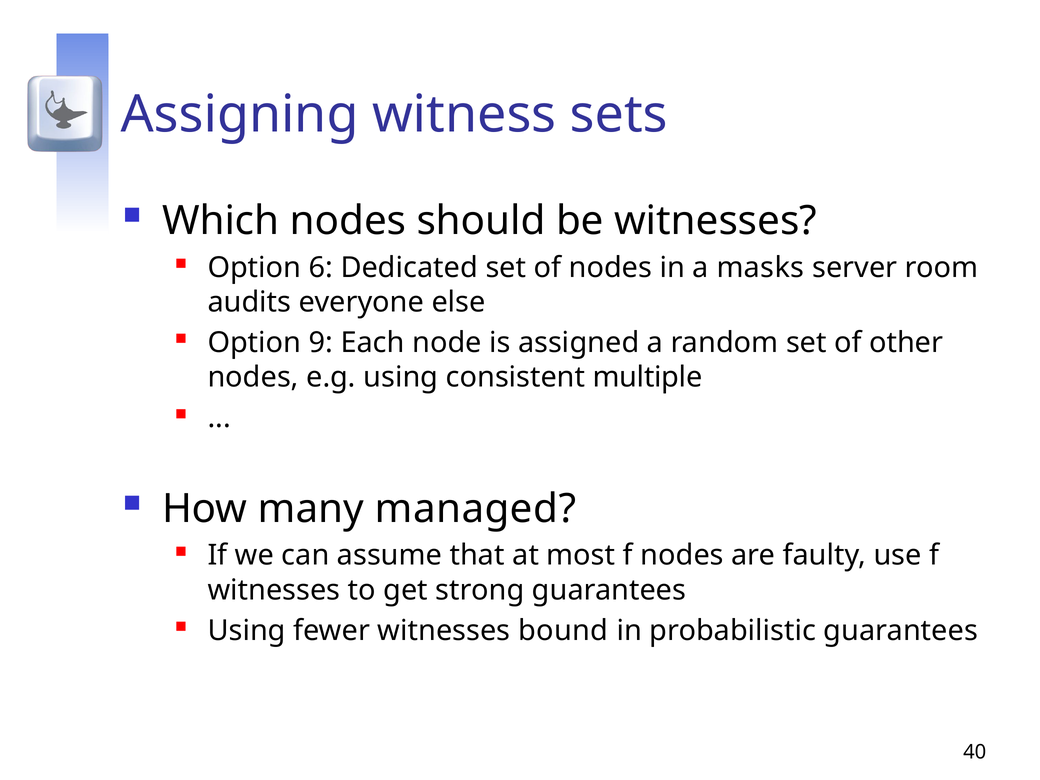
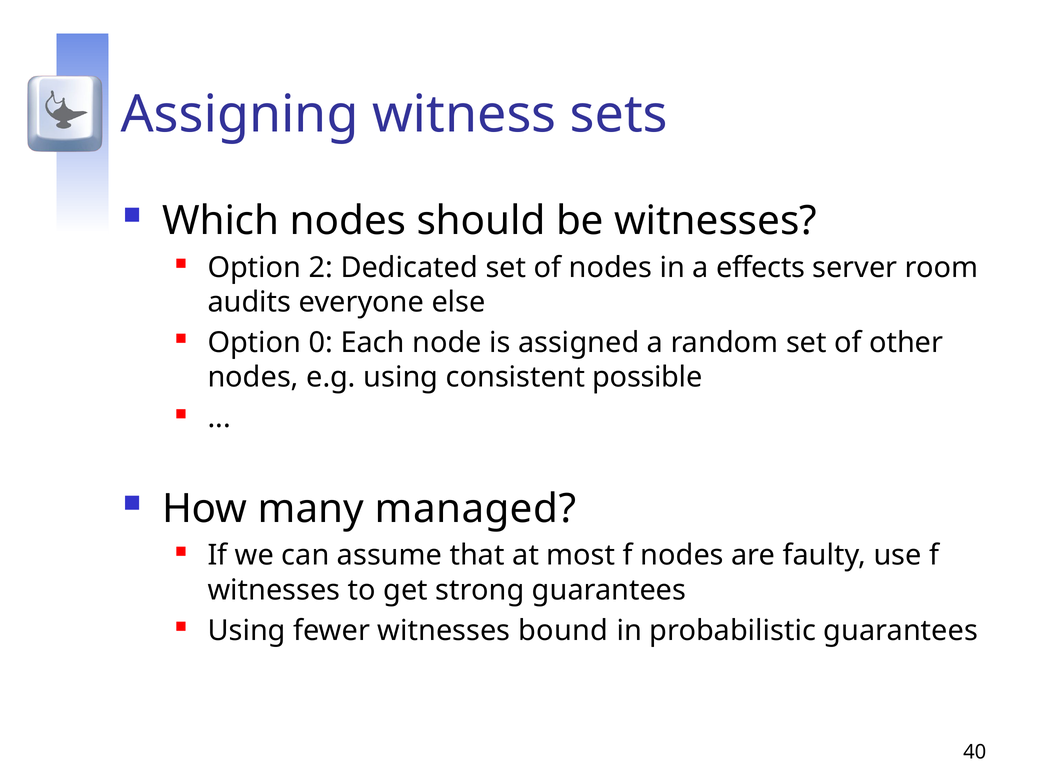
6: 6 -> 2 (321, 268)
masks: masks -> effects (761, 268)
9: 9 -> 0 (321, 343)
multiple: multiple -> possible (647, 377)
